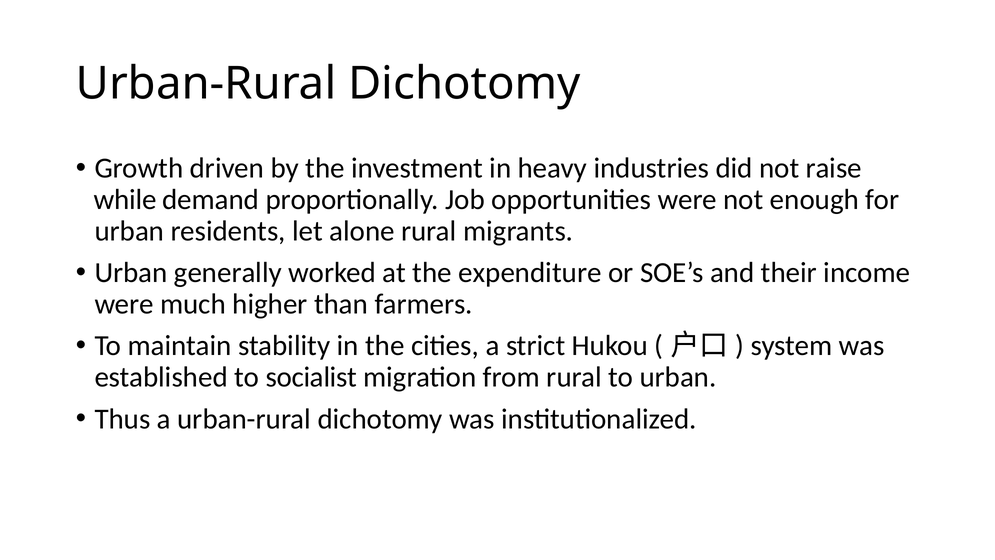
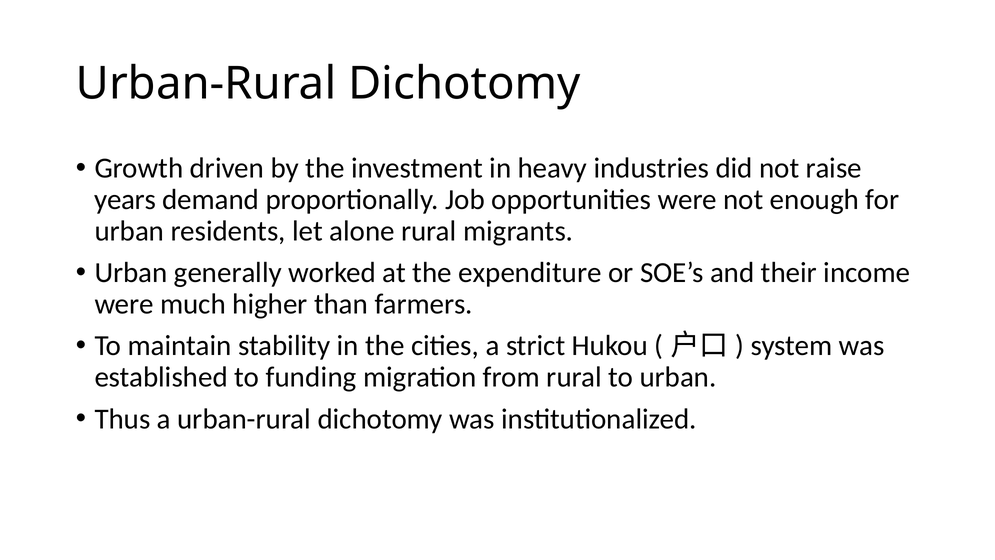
while: while -> years (125, 200)
socialist: socialist -> funding (311, 377)
